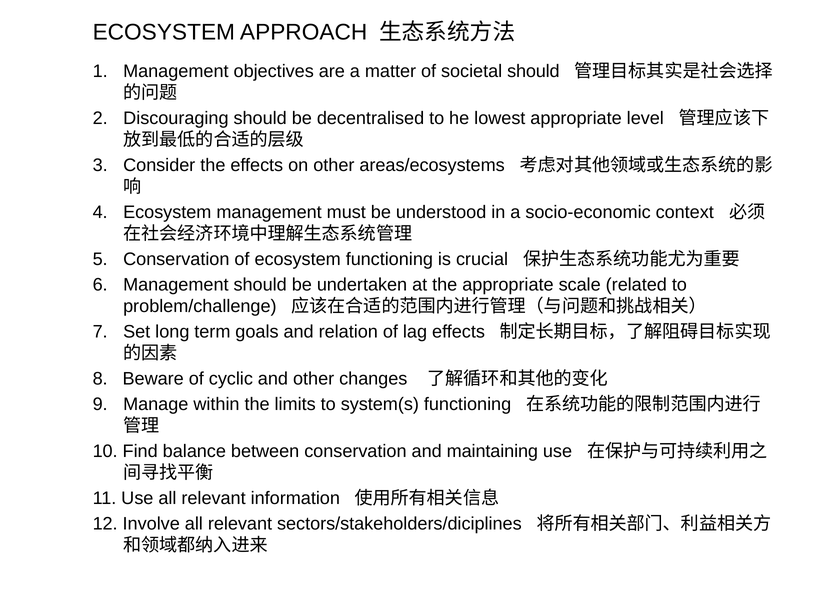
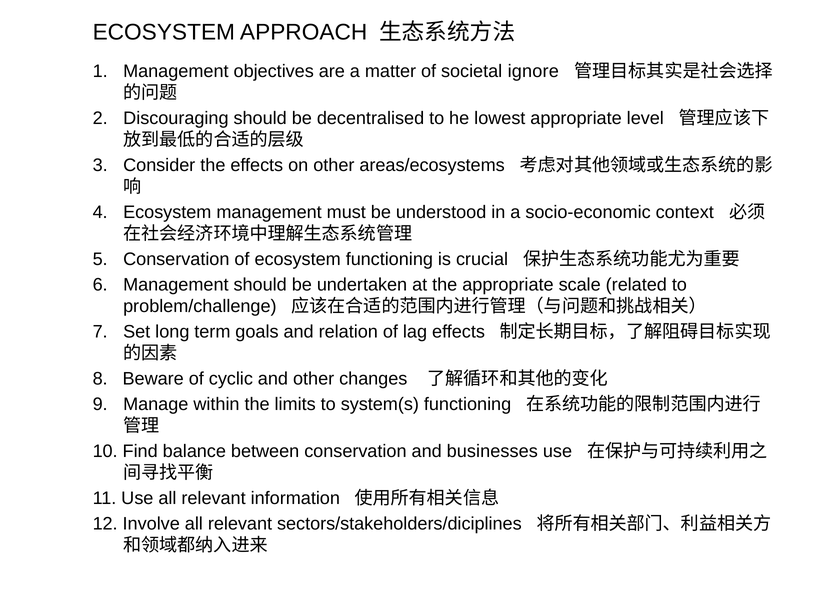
societal should: should -> ignore (533, 71)
maintaining: maintaining -> businesses (492, 451)
